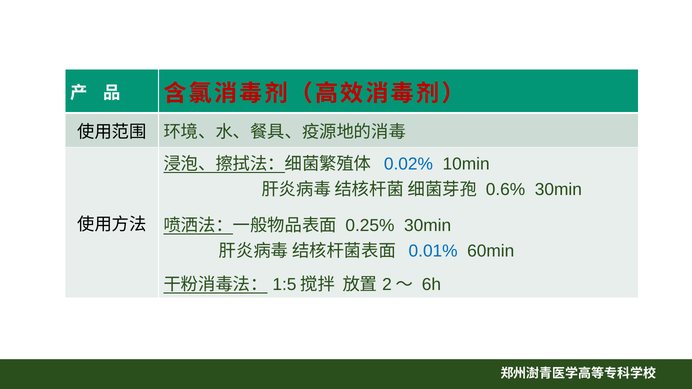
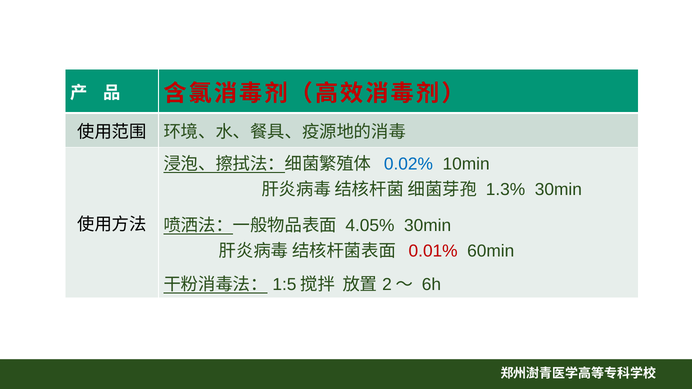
0.6%: 0.6% -> 1.3% (506, 189)
0.25%: 0.25% -> 4.05% (370, 226)
0.01% colour: blue -> red (433, 251)
